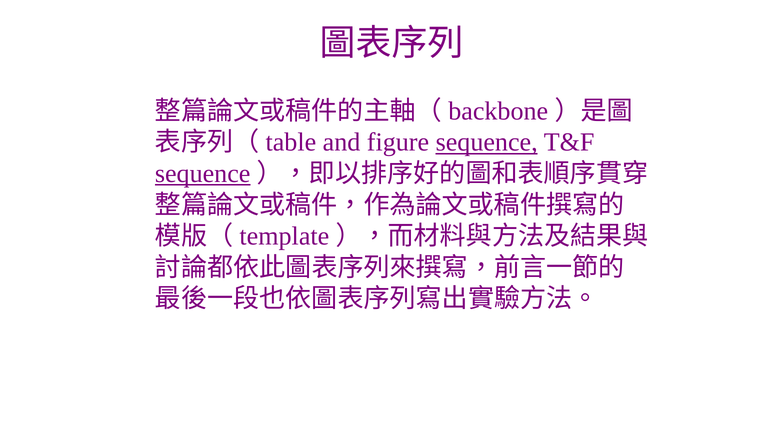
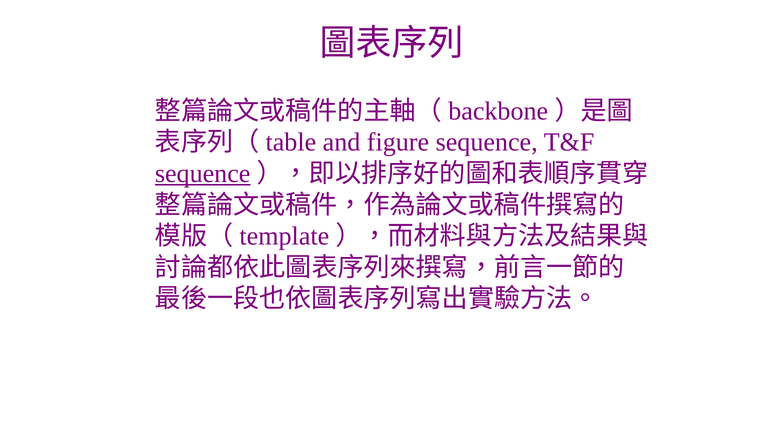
sequence underline: present -> none (487, 142)
